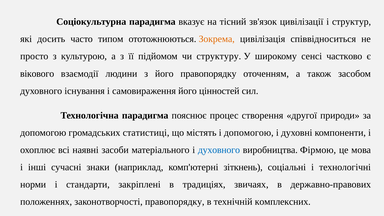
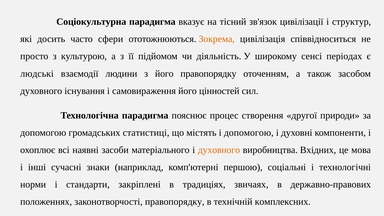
типом: типом -> сфери (111, 39)
структуру: структуру -> діяльність (219, 56)
частково: частково -> періодах (344, 56)
вікового: вікового -> людські (37, 74)
духовного colour: blue -> orange (219, 150)
Фірмою: Фірмою -> Вхідних (318, 150)
зіткнень: зіткнень -> першою (243, 167)
